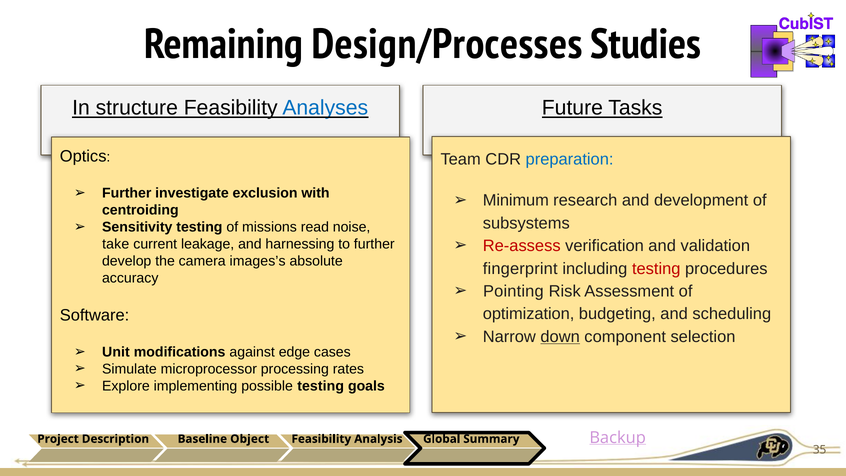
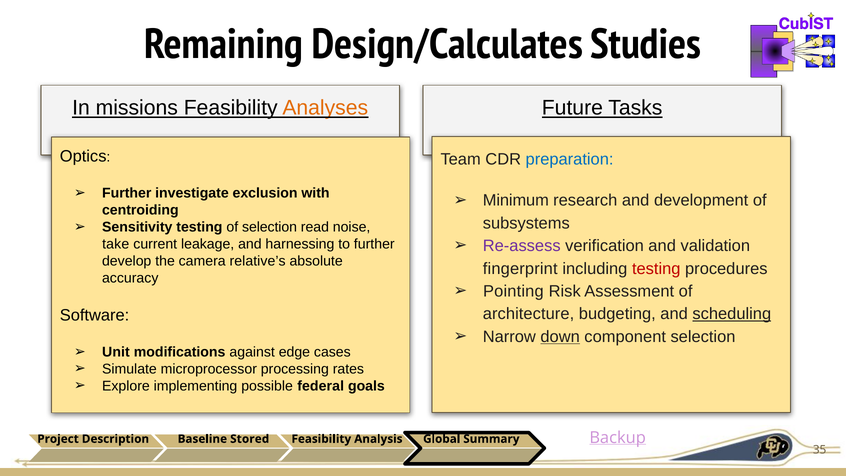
Design/Processes: Design/Processes -> Design/Calculates (447, 44)
structure: structure -> missions (137, 108)
Analyses colour: blue -> orange (325, 108)
of missions: missions -> selection (270, 227)
Re-assess colour: red -> purple (522, 246)
images’s: images’s -> relative’s (258, 261)
optimization: optimization -> architecture (529, 314)
scheduling underline: none -> present (732, 314)
possible testing: testing -> federal (321, 386)
Object: Object -> Stored (250, 439)
